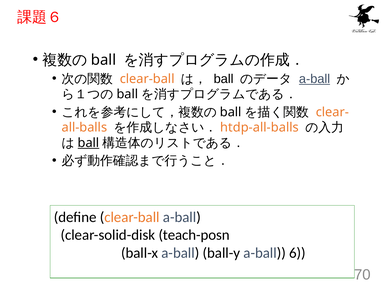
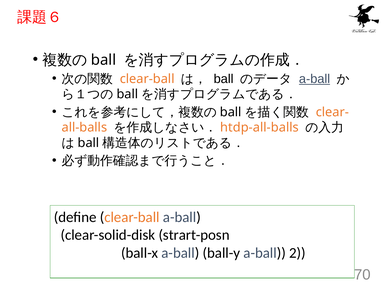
ball underline: present -> none (88, 143)
teach-posn: teach-posn -> strart-posn (194, 235)
6: 6 -> 2 (297, 253)
